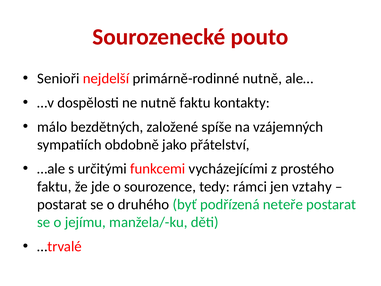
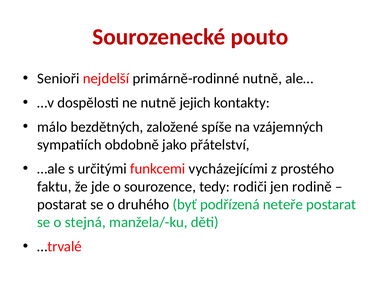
nutně faktu: faktu -> jejich (195, 103)
rámci: rámci -> rodiči (250, 186)
vztahy: vztahy -> rodině (312, 186)
jejímu: jejímu -> stejná (85, 222)
